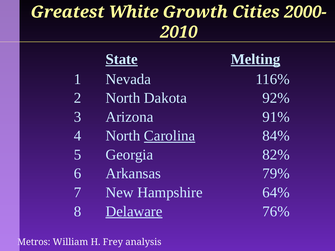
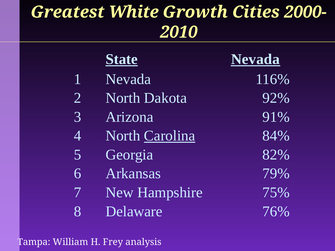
State Melting: Melting -> Nevada (255, 59)
64%: 64% -> 75% (276, 193)
Delaware underline: present -> none (134, 212)
Metros: Metros -> Tampa (34, 242)
